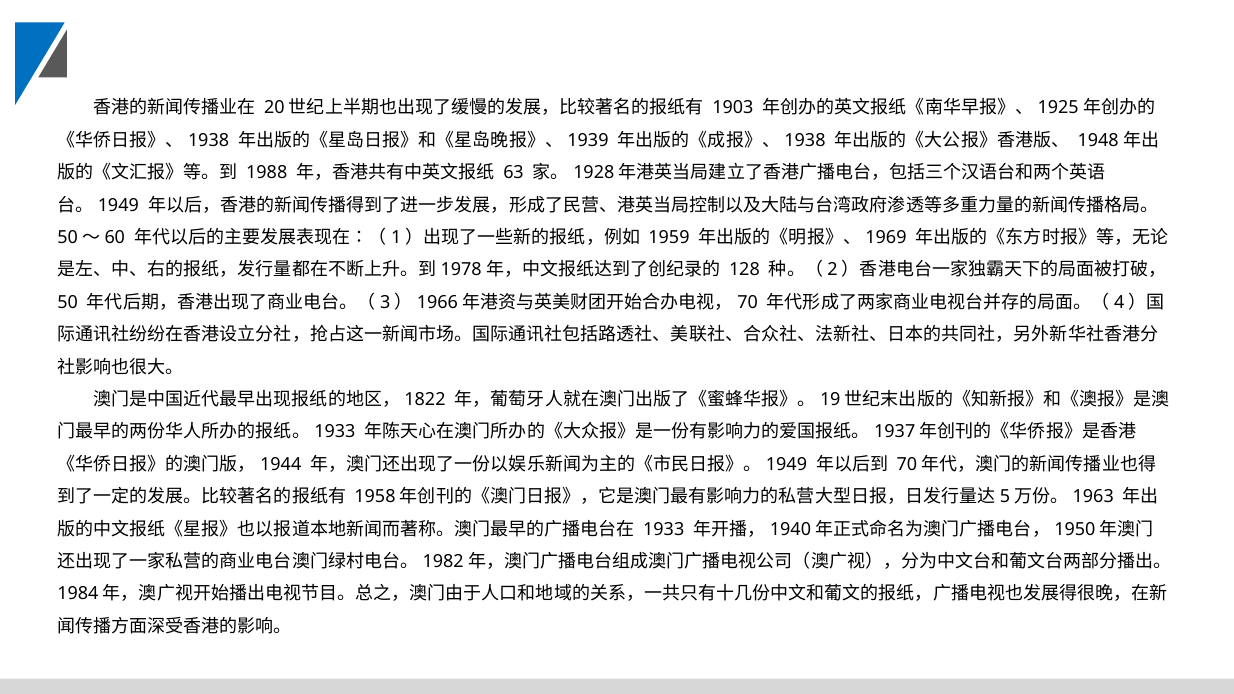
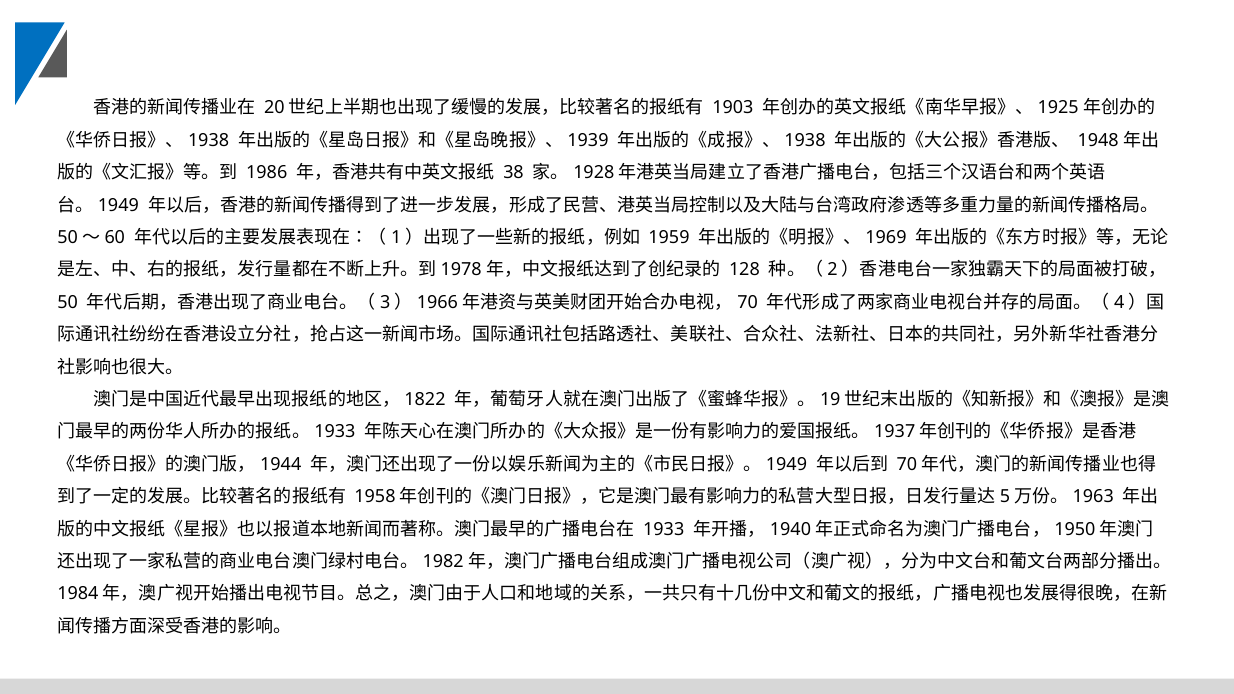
1988: 1988 -> 1986 (267, 173)
63: 63 -> 38 (514, 173)
